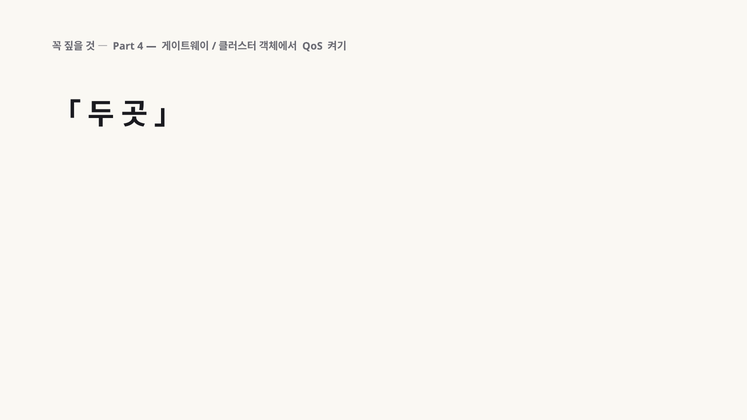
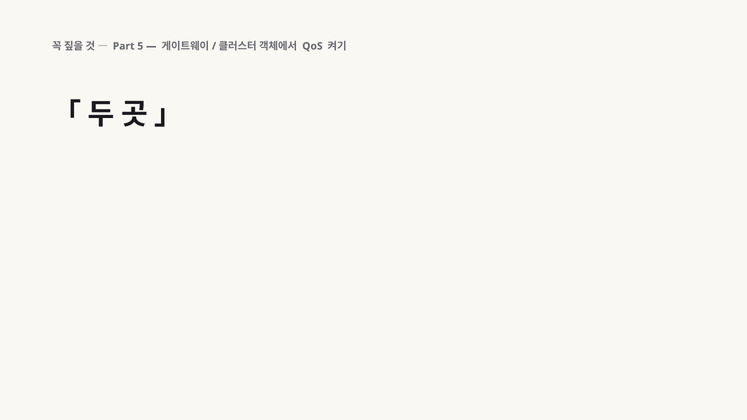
4: 4 -> 5 (140, 46)
